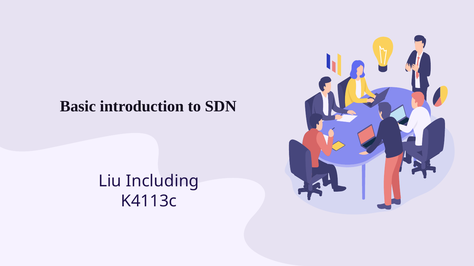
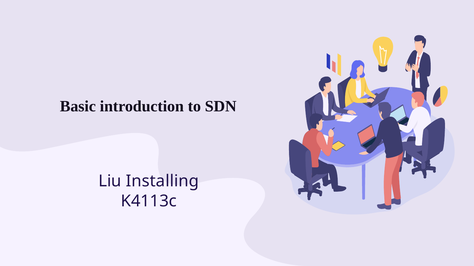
Including: Including -> Installing (162, 182)
